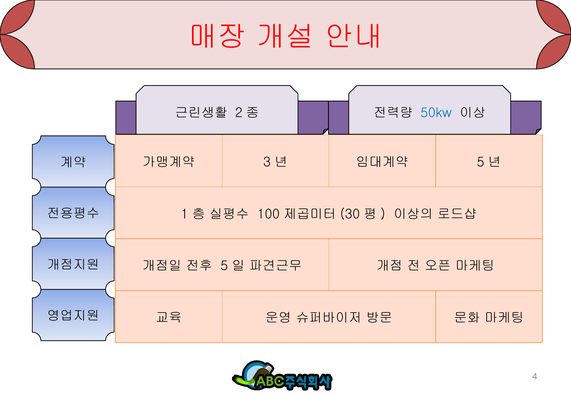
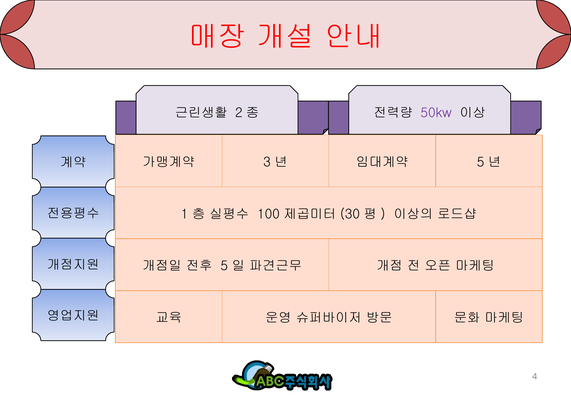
50kw colour: blue -> purple (436, 113)
